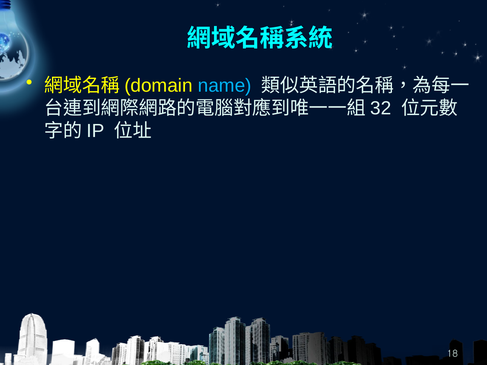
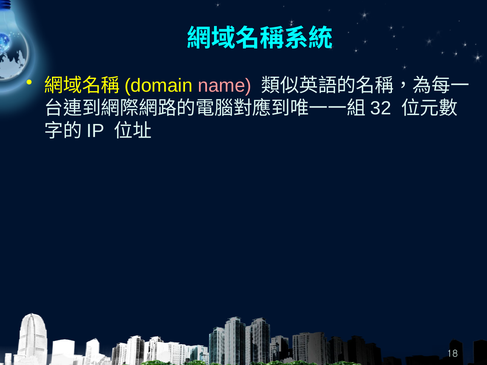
name colour: light blue -> pink (225, 86)
